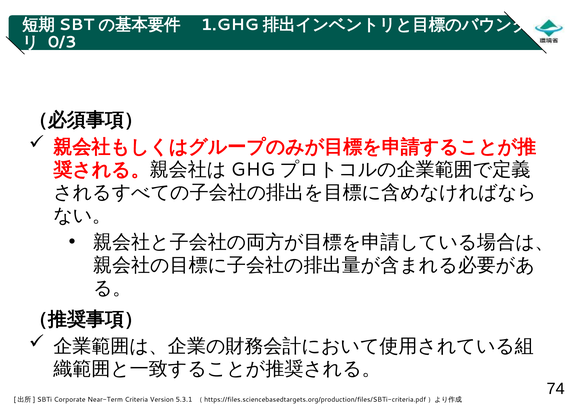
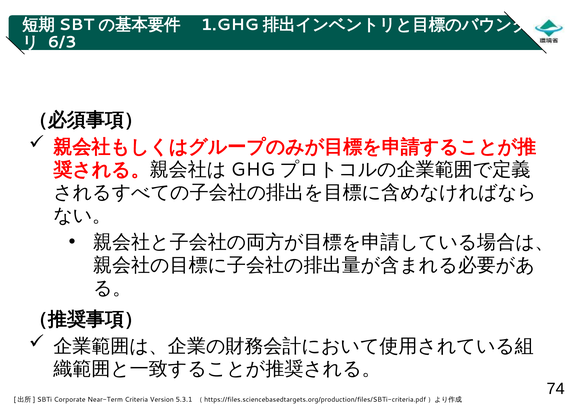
0/3: 0/3 -> 6/3 (62, 42)
